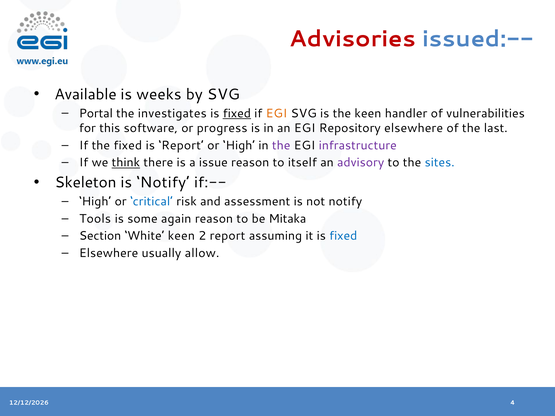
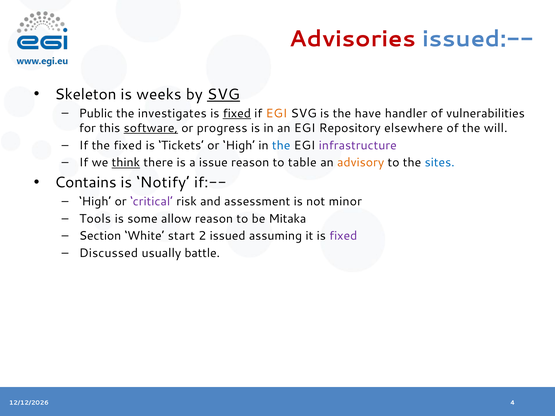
Available: Available -> Skeleton (86, 94)
SVG underline: none -> present (223, 94)
Portal: Portal -> Public (96, 113)
the keen: keen -> have (368, 113)
software underline: none -> present (151, 128)
last: last -> will (496, 128)
is Report: Report -> Tickets (181, 145)
the colour: purple -> blue (281, 145)
itself: itself -> table (302, 163)
advisory colour: purple -> orange (361, 163)
Skeleton: Skeleton -> Contains (86, 183)
critical colour: blue -> purple (151, 202)
not notify: notify -> minor (345, 202)
again: again -> allow (176, 219)
White keen: keen -> start (181, 236)
2 report: report -> issued (228, 236)
fixed colour: blue -> purple (343, 236)
Elsewhere: Elsewhere -> Discussed (109, 253)
allow: allow -> battle (202, 253)
